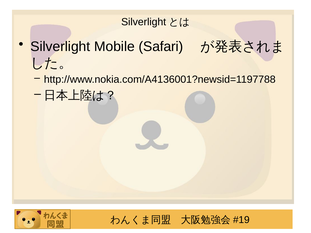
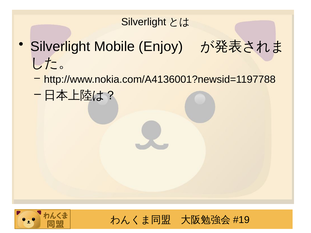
Safari: Safari -> Enjoy (161, 47)
